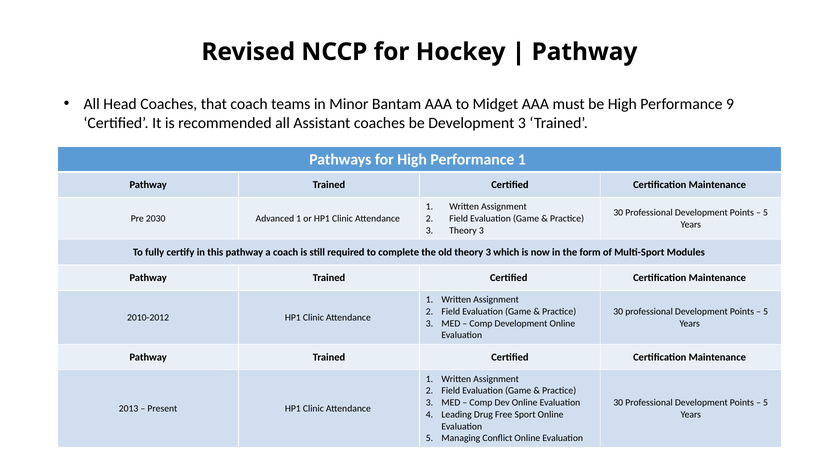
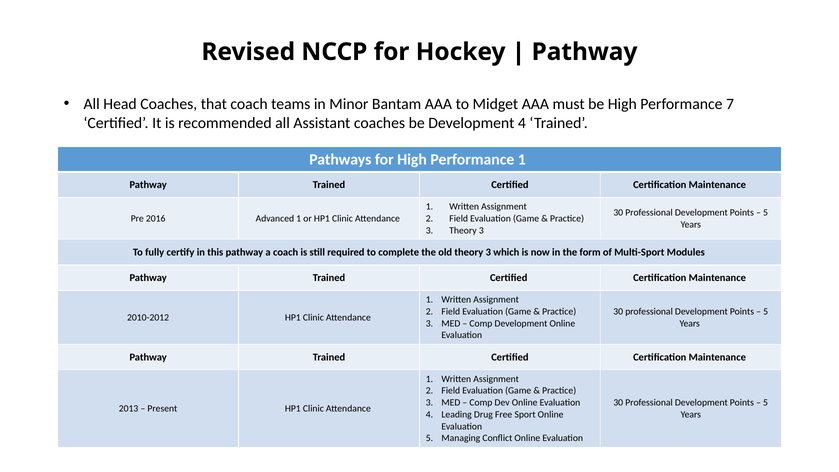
9: 9 -> 7 (730, 104)
Development 3: 3 -> 4 (522, 123)
2030: 2030 -> 2016 (156, 219)
